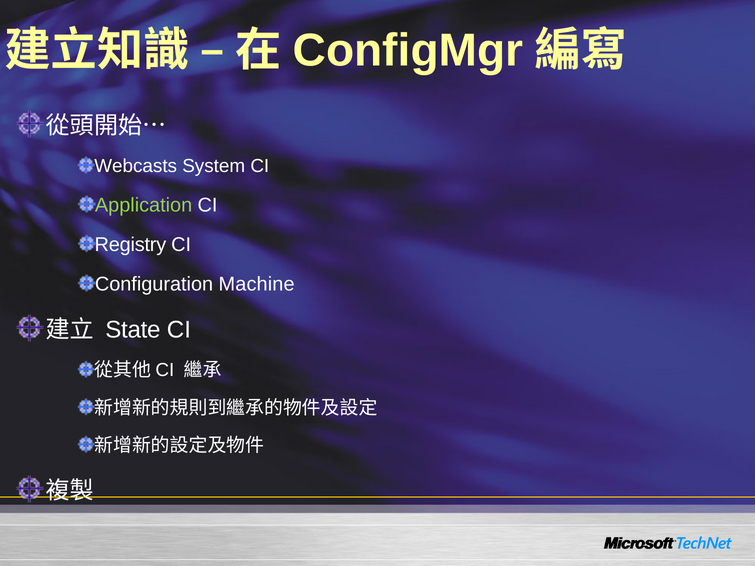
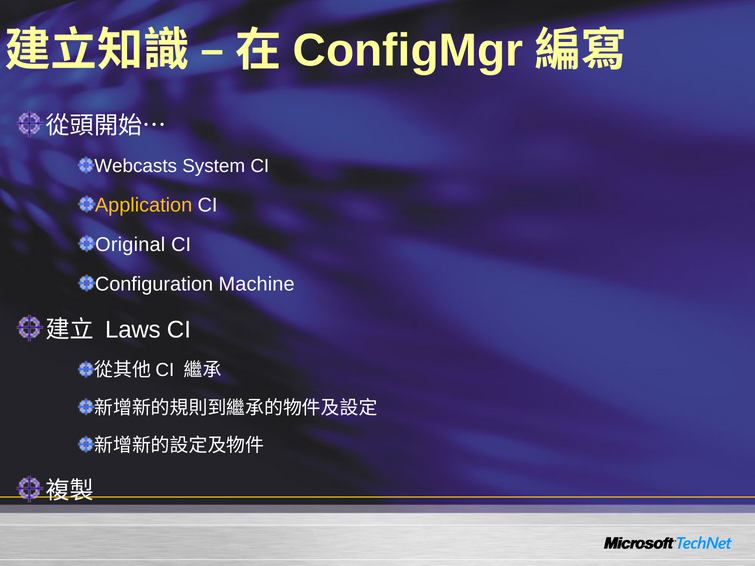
Application colour: light green -> yellow (144, 205)
Registry: Registry -> Original (130, 245)
State: State -> Laws (133, 330)
